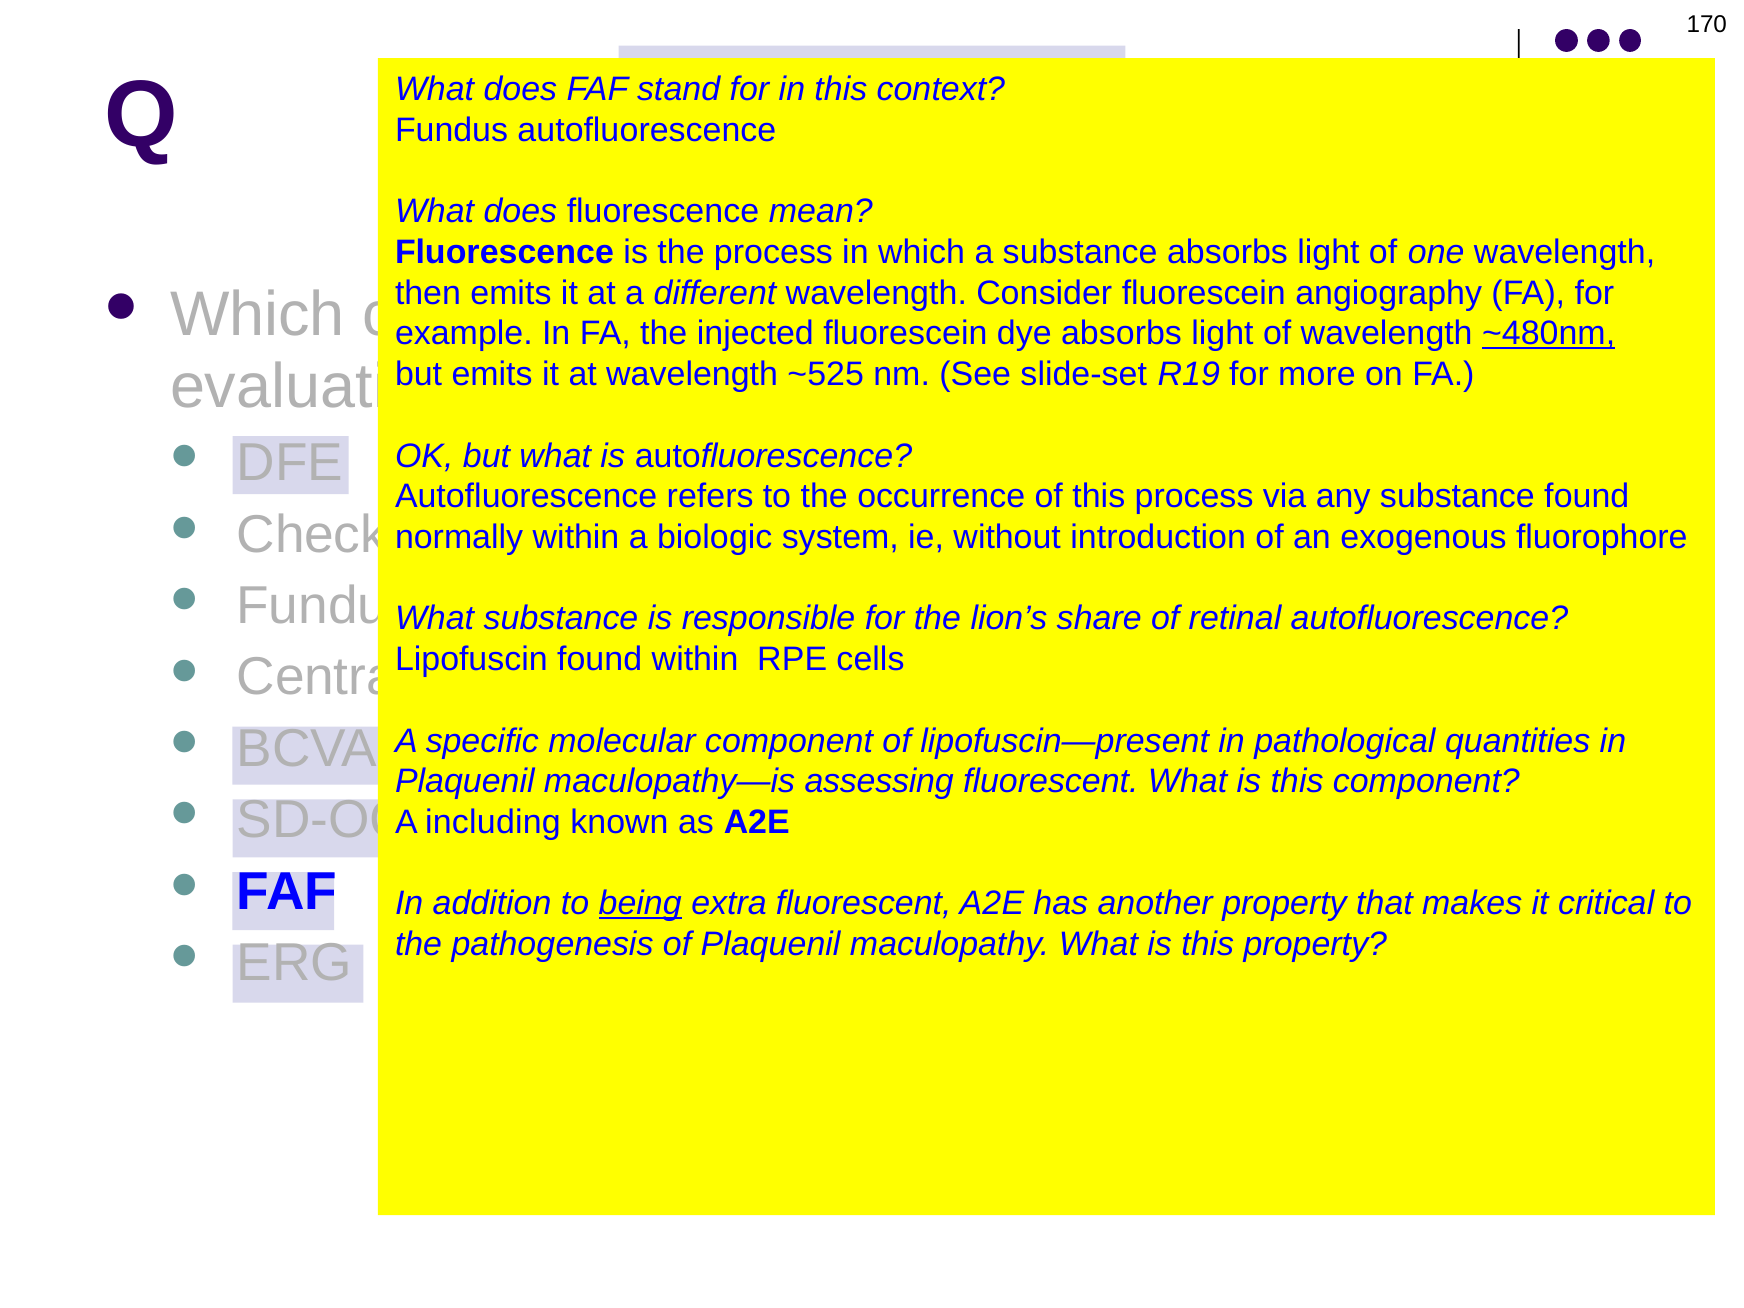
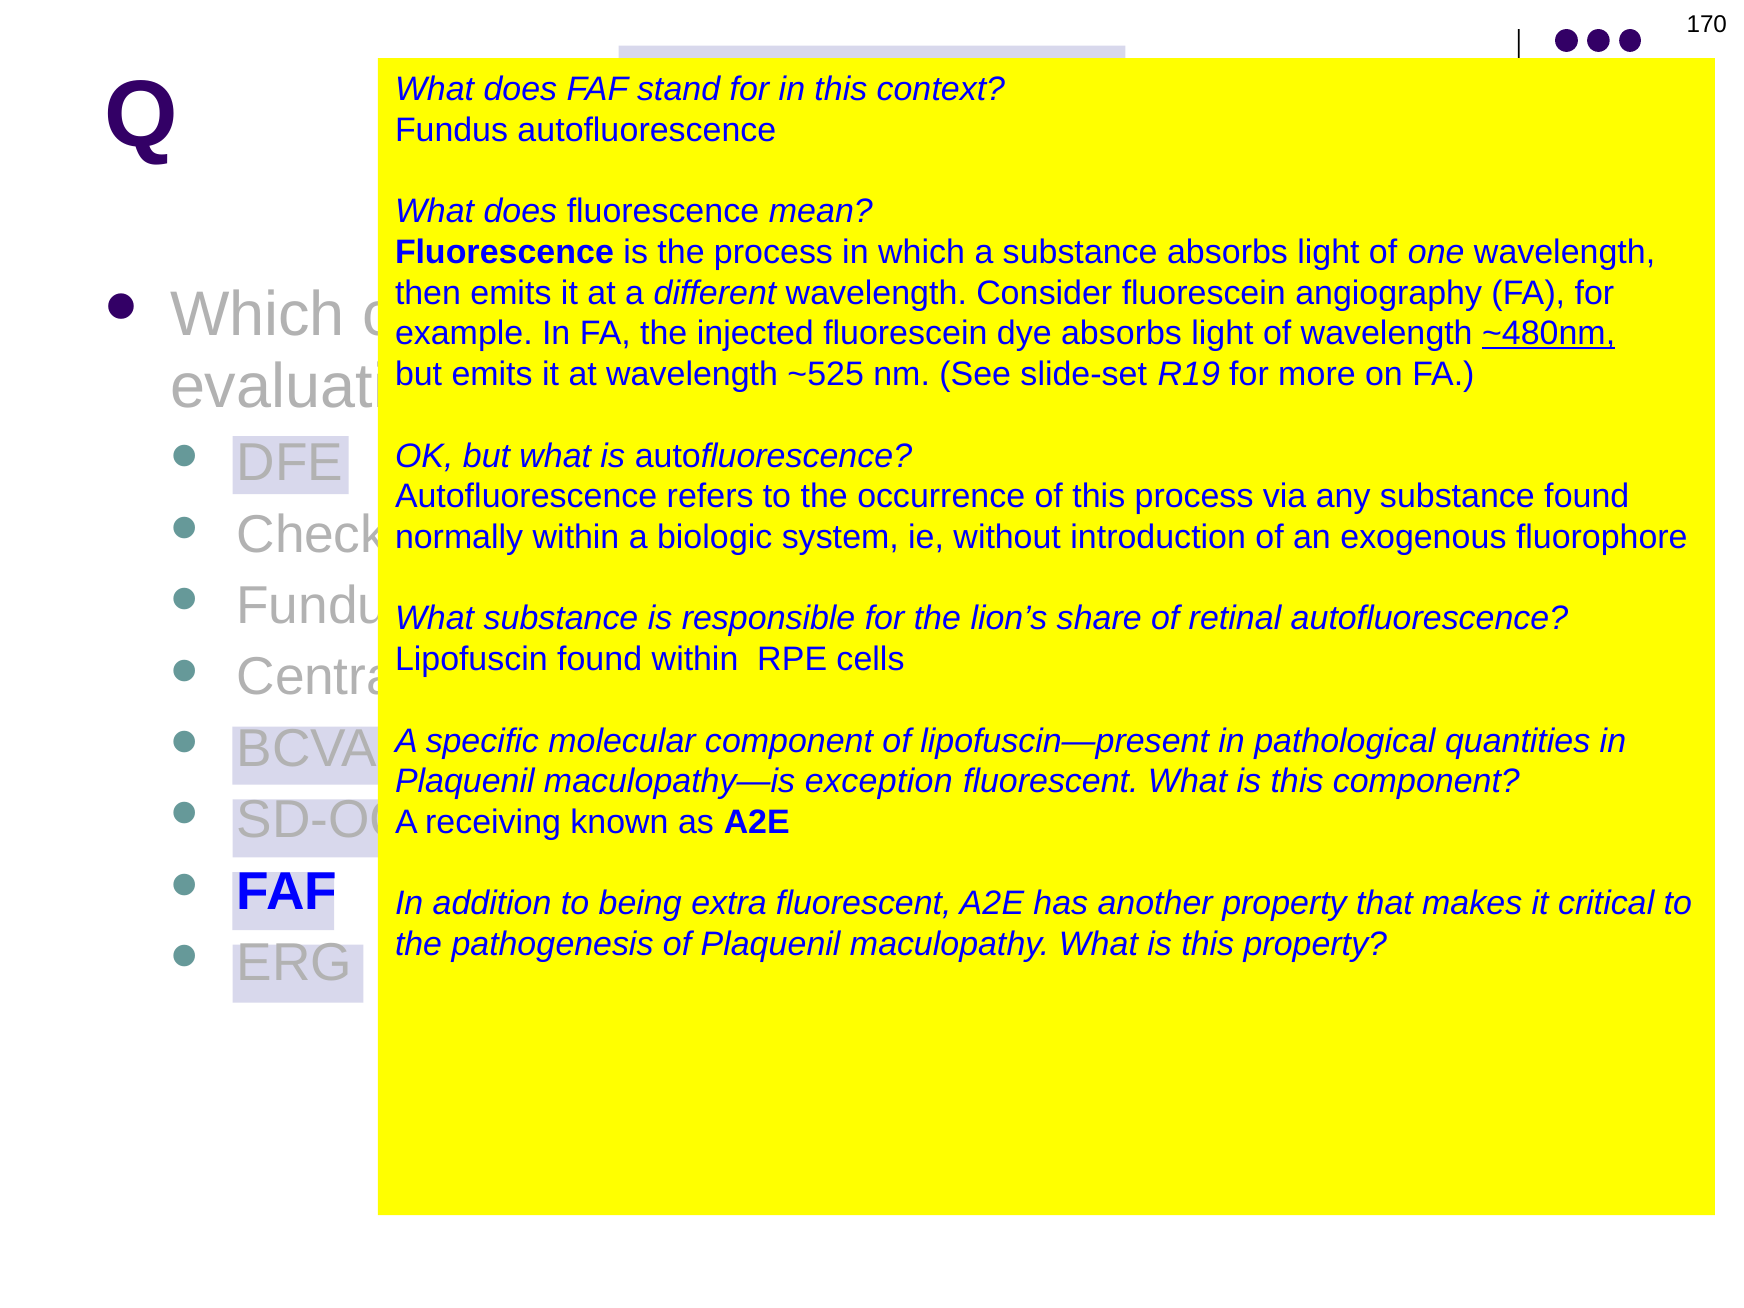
assessing: assessing -> exception (879, 782)
including: including -> receiving (493, 822)
being underline: present -> none (640, 904)
